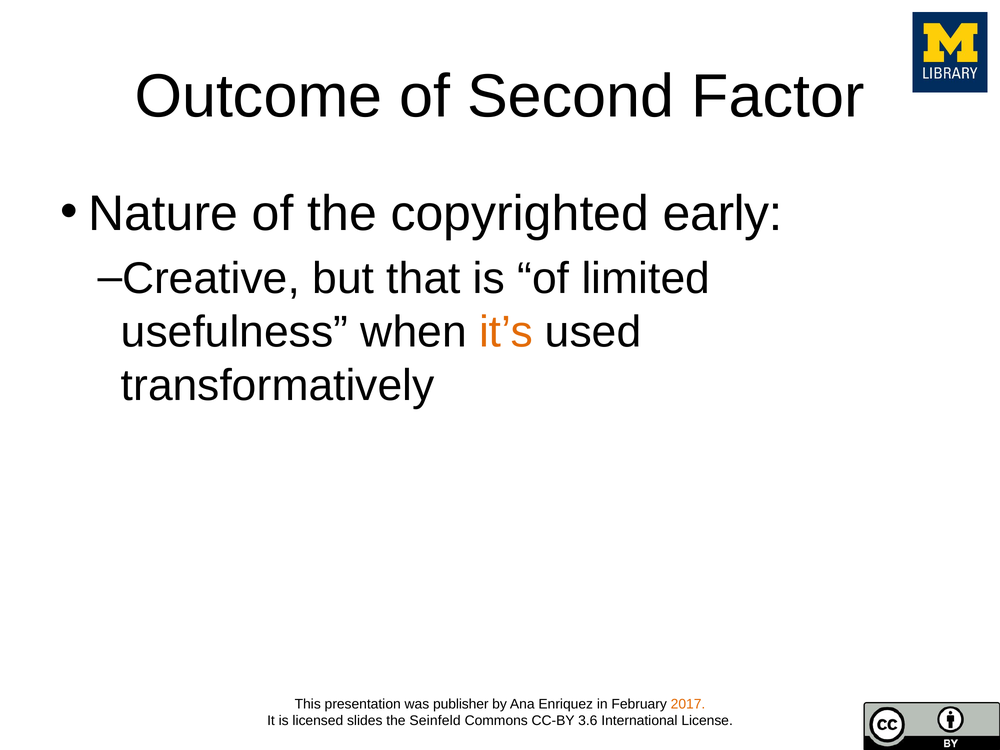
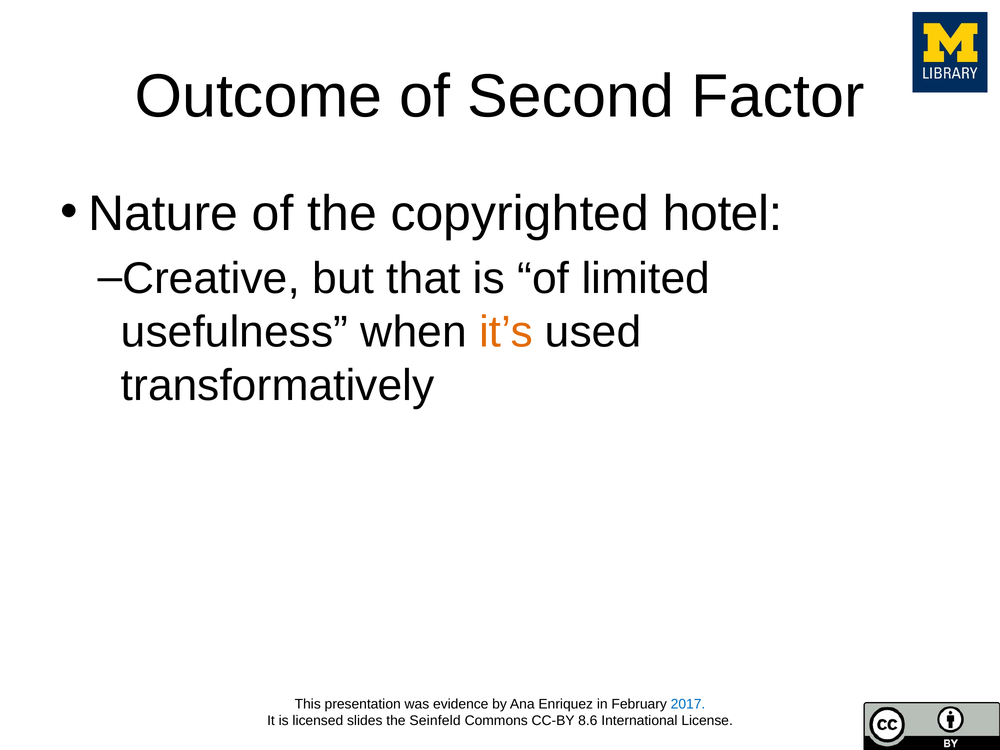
early: early -> hotel (723, 214)
publisher: publisher -> evidence (461, 704)
2017 colour: orange -> blue (688, 704)
3.6: 3.6 -> 8.6 (588, 721)
